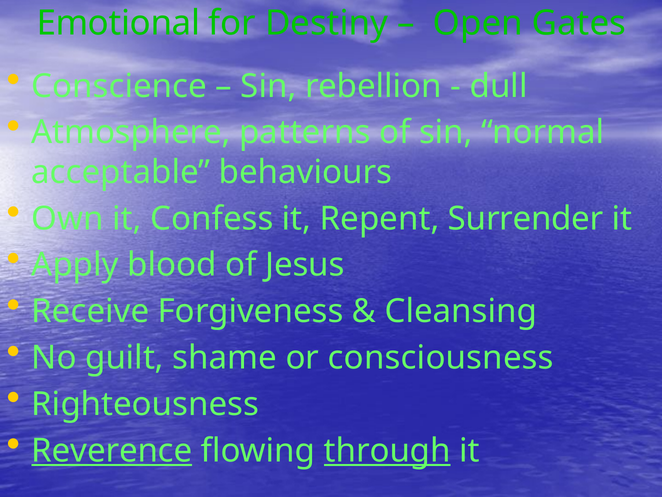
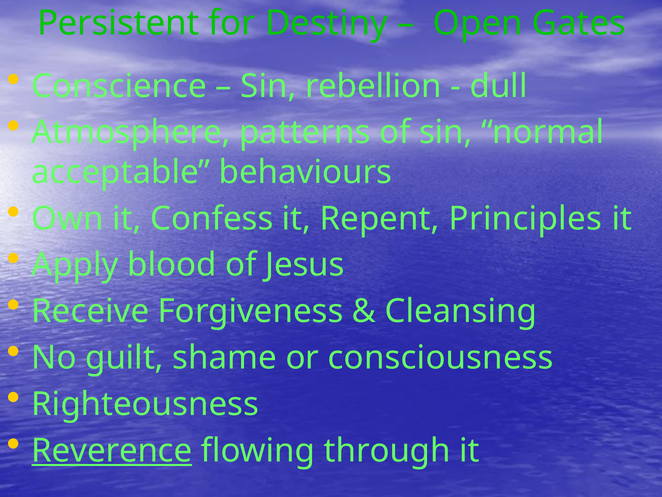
Emotional: Emotional -> Persistent (118, 23)
Surrender: Surrender -> Principles (525, 218)
through underline: present -> none (387, 450)
